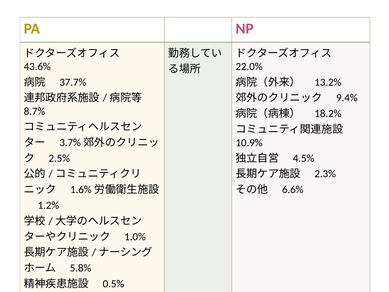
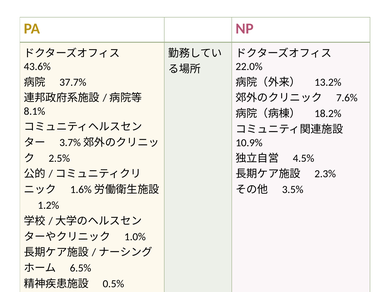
9.4%: 9.4% -> 7.6% (347, 98)
8.7%: 8.7% -> 8.1% (34, 111)
6.6%: 6.6% -> 3.5% (293, 189)
5.8%: 5.8% -> 6.5% (81, 268)
